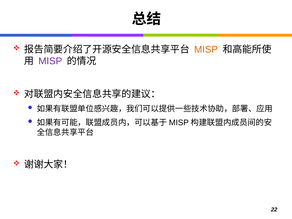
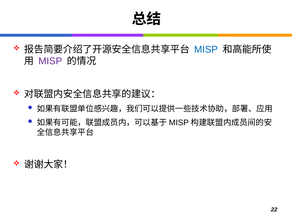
MISP colour: orange -> blue (206, 49)
